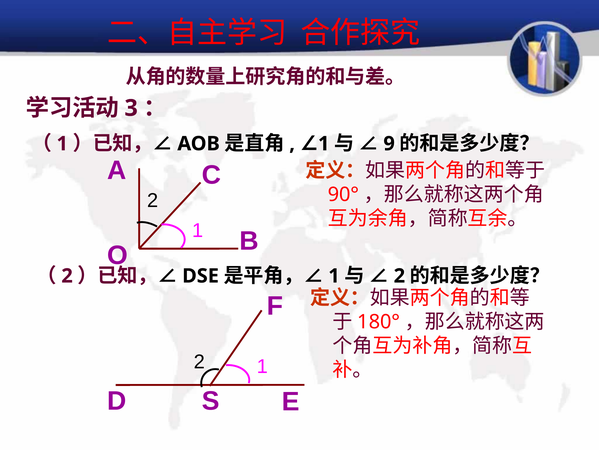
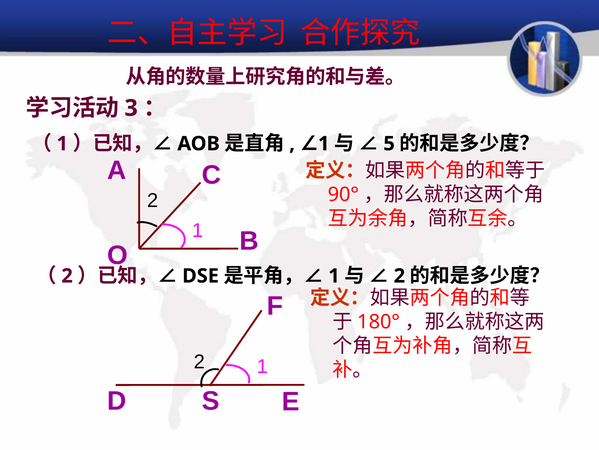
9: 9 -> 5 (389, 143)
